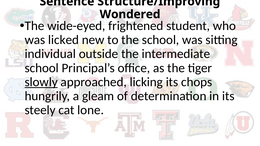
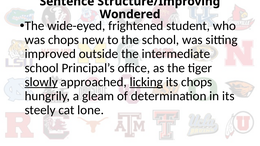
was licked: licked -> chops (64, 40)
individual: individual -> improved (50, 54)
licking underline: none -> present (146, 82)
